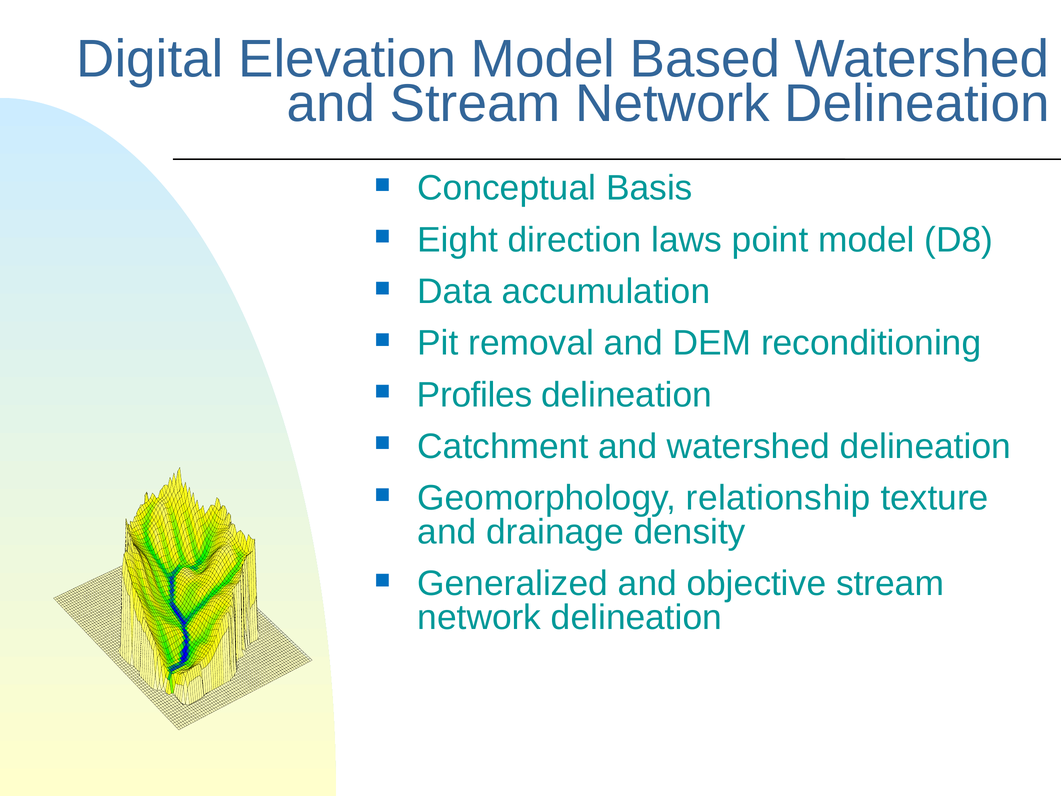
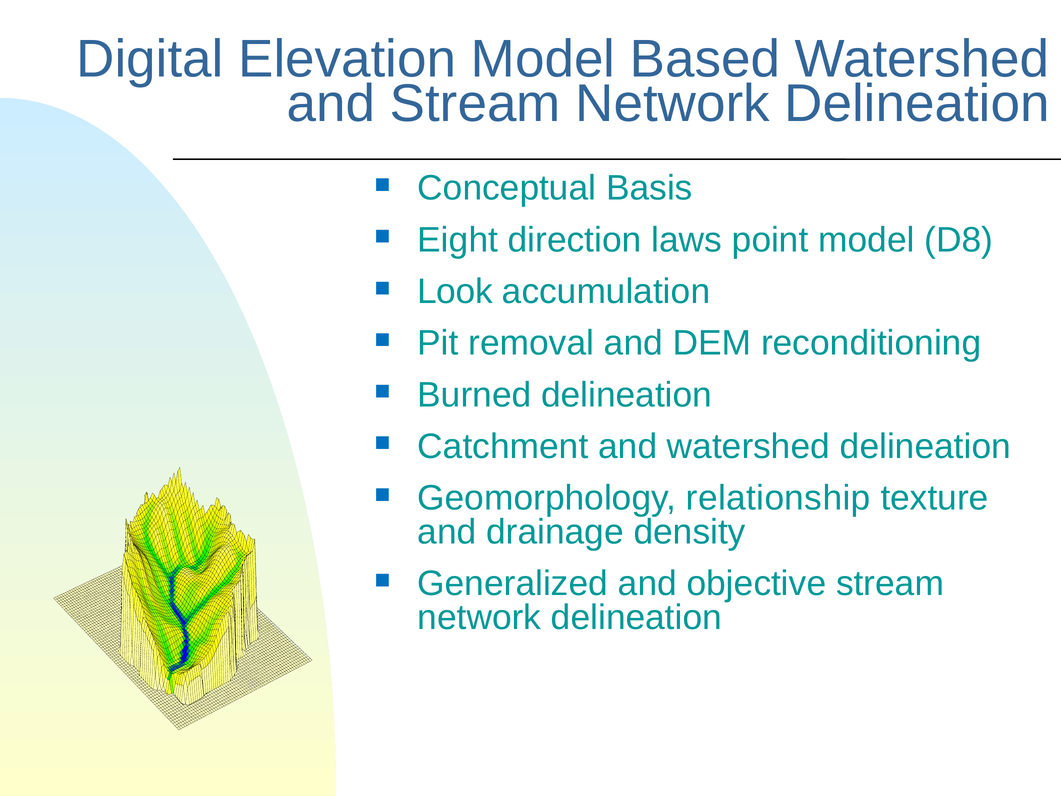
Data: Data -> Look (455, 292)
Profiles: Profiles -> Burned (474, 395)
